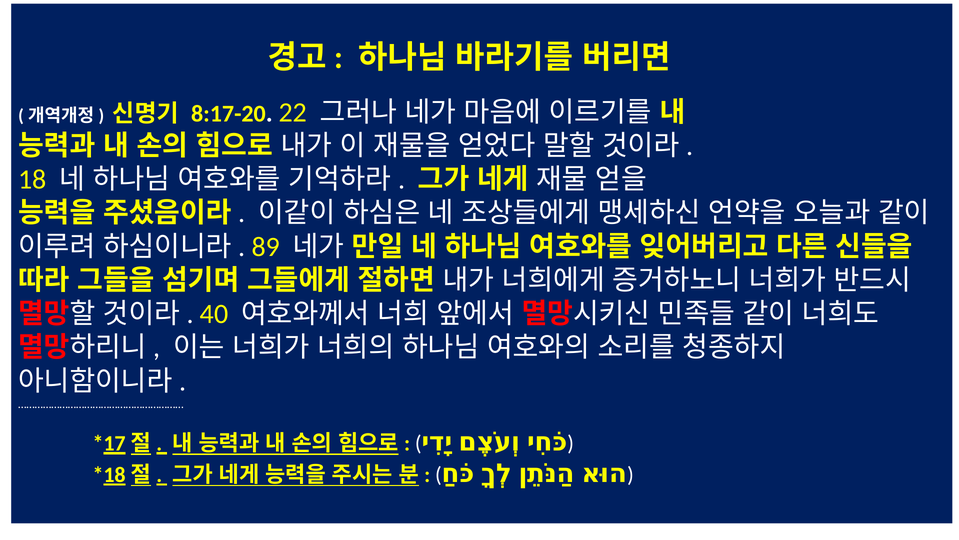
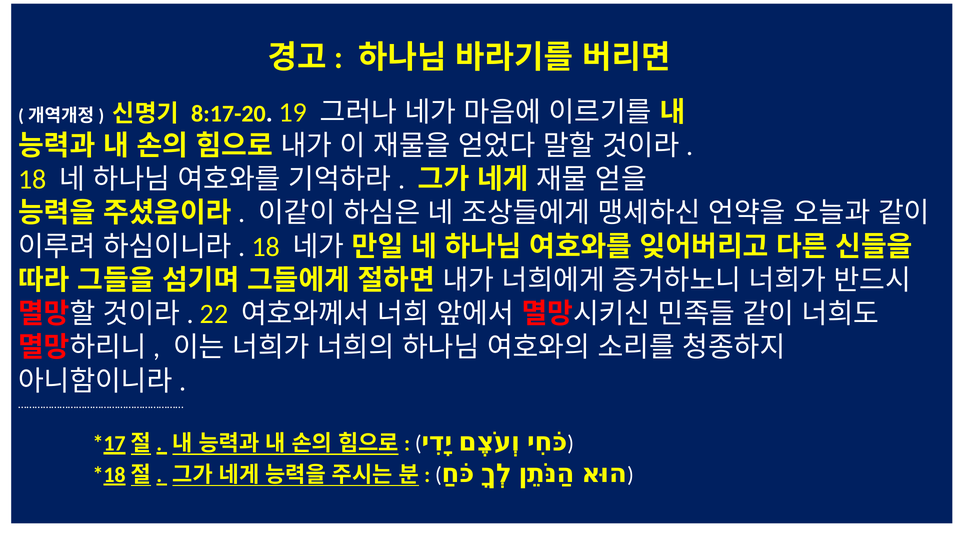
22: 22 -> 19 (293, 112)
89: 89 -> 18 (266, 247)
40: 40 -> 22 (214, 314)
